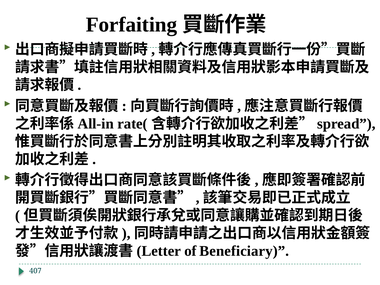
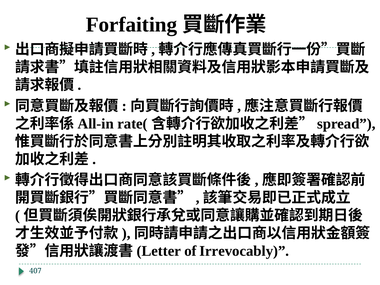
Beneficiary: Beneficiary -> Irrevocably (244, 251)
